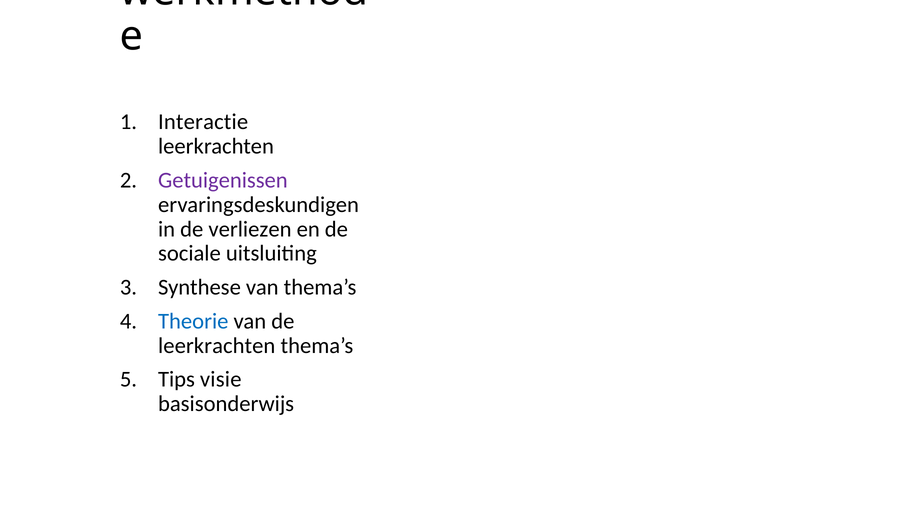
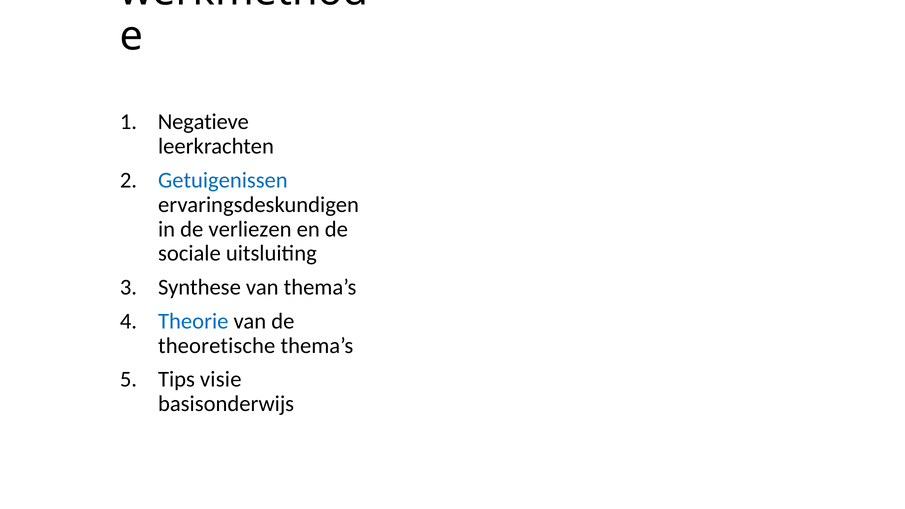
Interactie: Interactie -> Negatieve (203, 122)
Getuigenissen colour: purple -> blue (223, 180)
leerkrachten: leerkrachten -> theoretische (217, 346)
